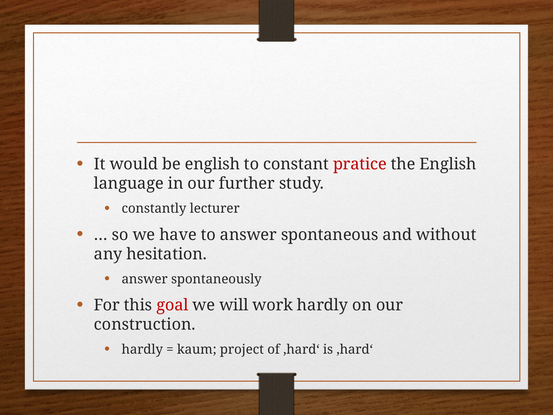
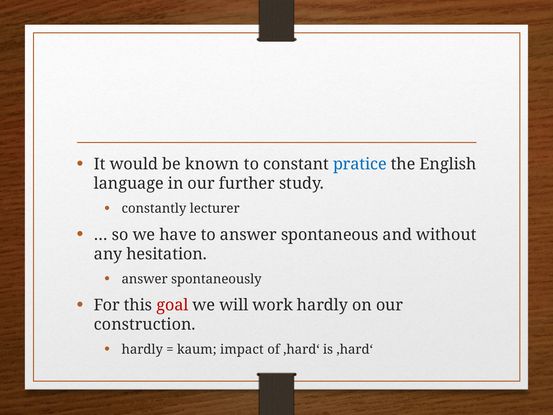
be english: english -> known (212, 164)
pratice colour: red -> blue (360, 164)
project: project -> impact (242, 349)
